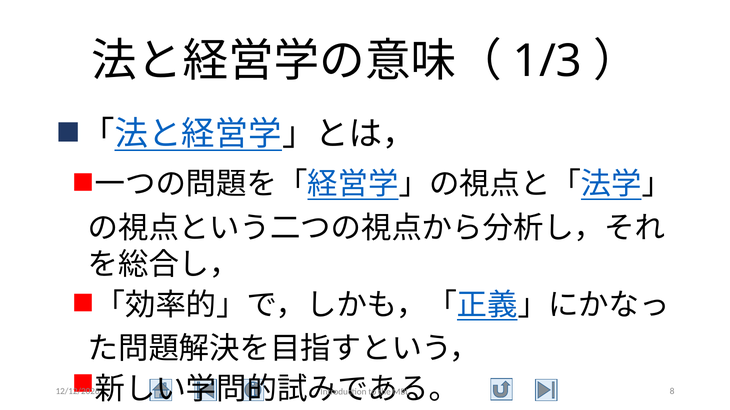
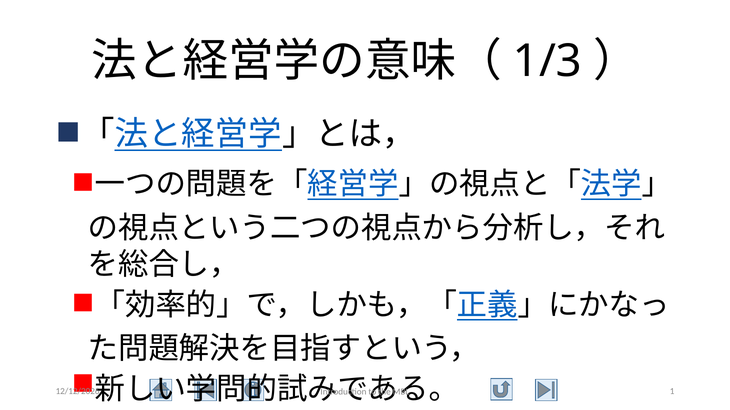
8: 8 -> 1 (672, 392)
